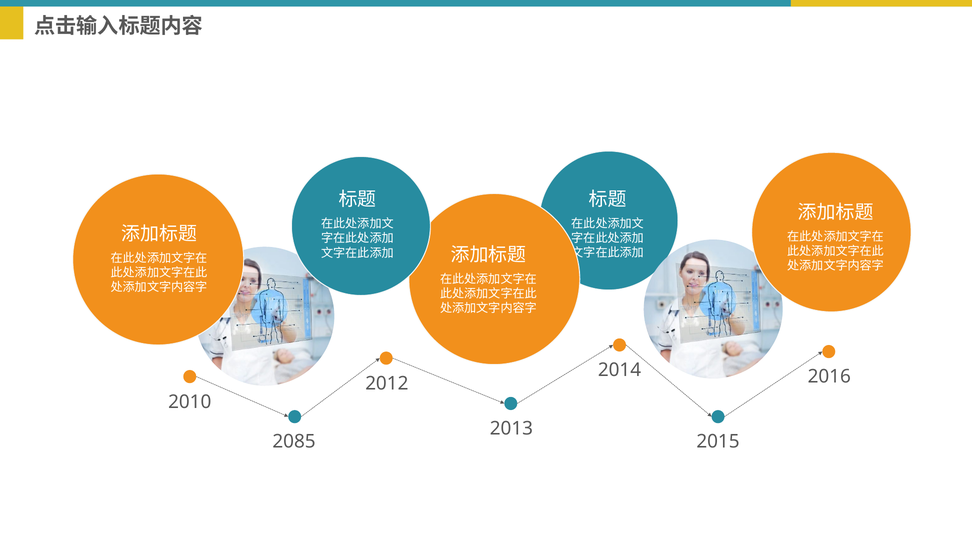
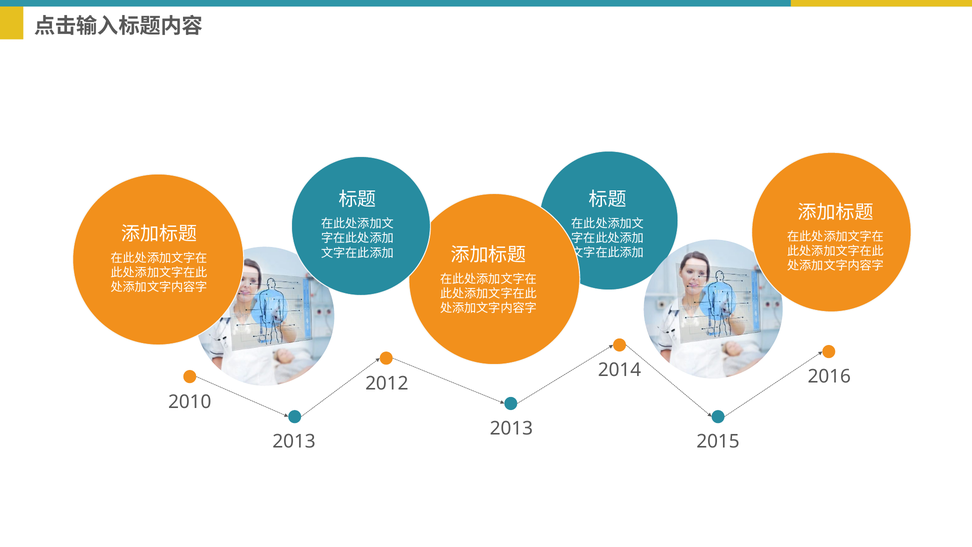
2085: 2085 -> 2013 (294, 441)
